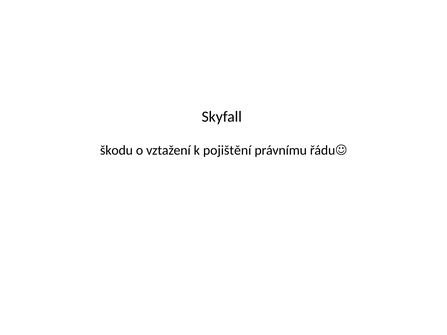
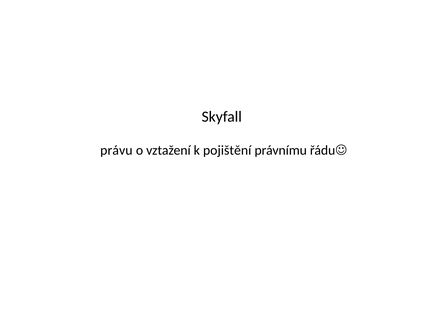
škodu: škodu -> právu (116, 151)
